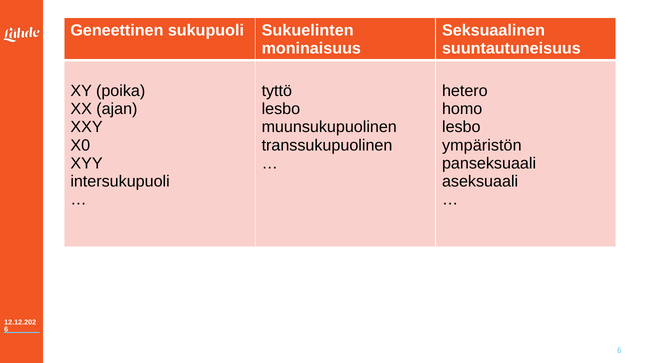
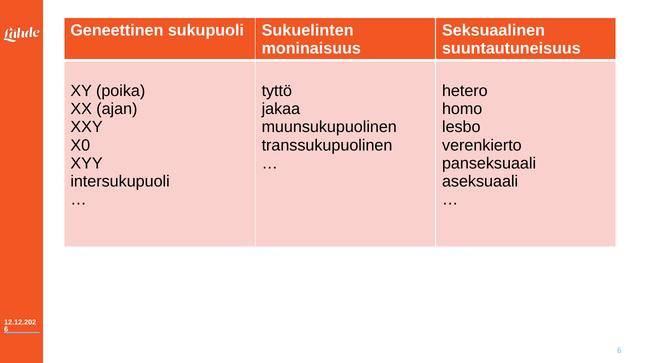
lesbo: lesbo -> jakaa (281, 109)
ympäristön: ympäristön -> verenkierto (482, 145)
